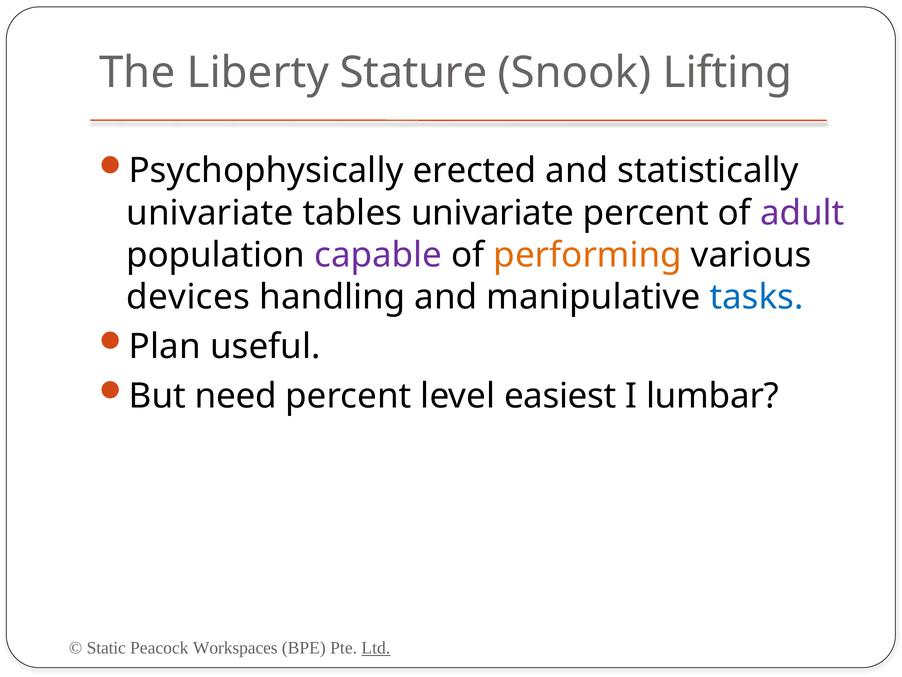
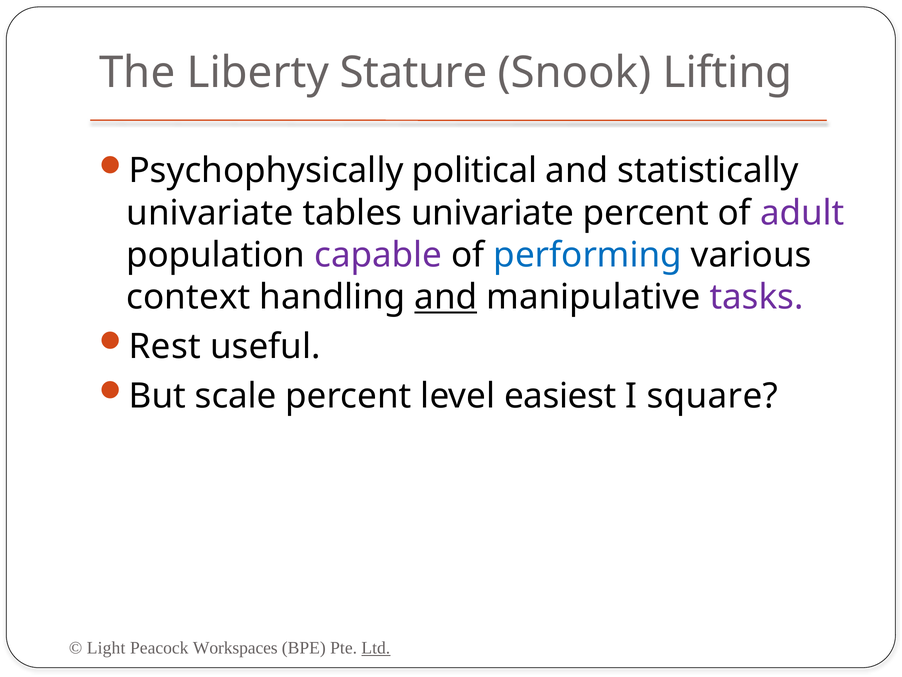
erected: erected -> political (475, 171)
performing colour: orange -> blue (588, 255)
devices: devices -> context (188, 297)
and underline: none -> present (446, 297)
tasks colour: blue -> purple (757, 297)
Plan: Plan -> Rest (165, 347)
need: need -> scale (236, 396)
lumbar: lumbar -> square (712, 396)
Static: Static -> Light (106, 648)
